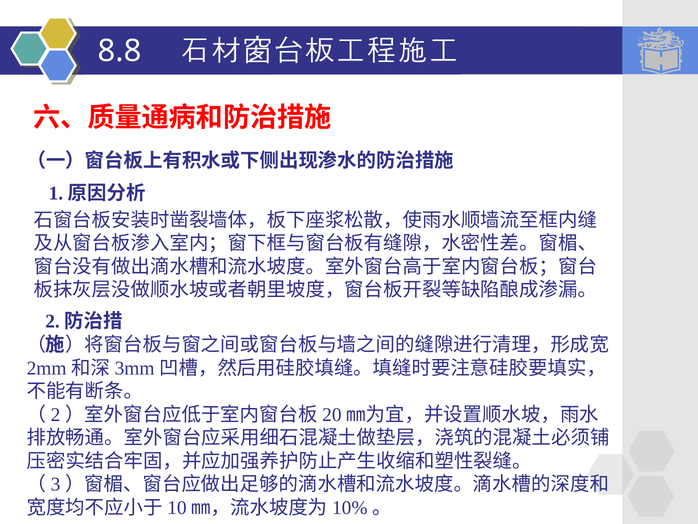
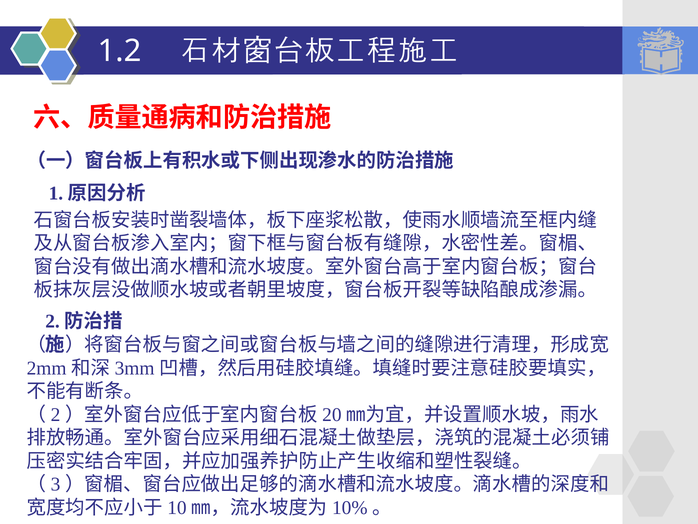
8.8: 8.8 -> 1.2 (120, 51)
